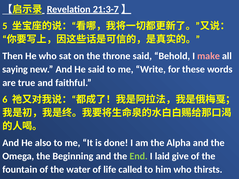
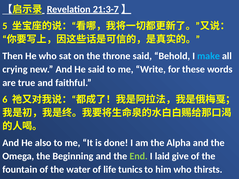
make colour: pink -> light blue (209, 56)
saying: saying -> crying (15, 69)
called: called -> tunics (130, 170)
